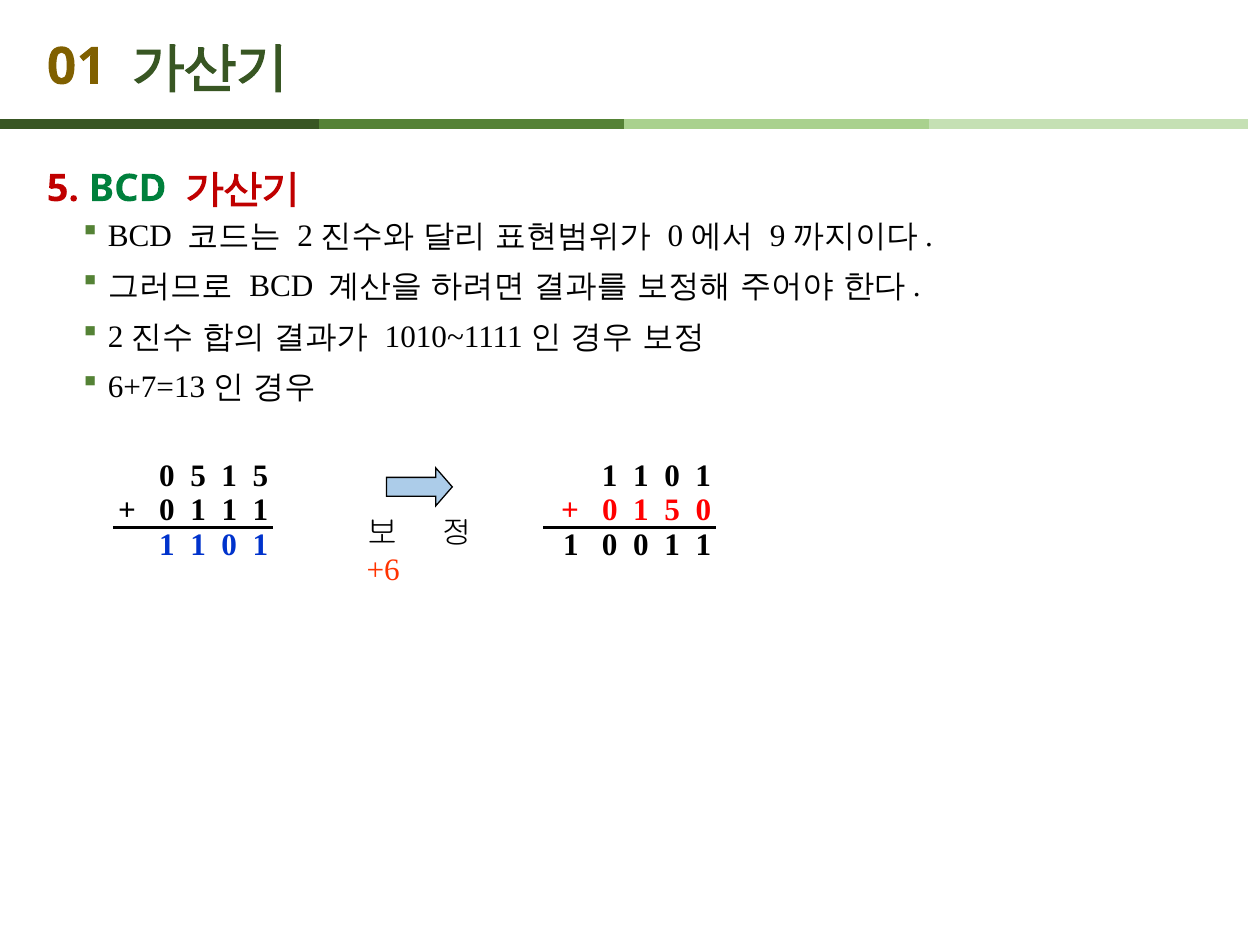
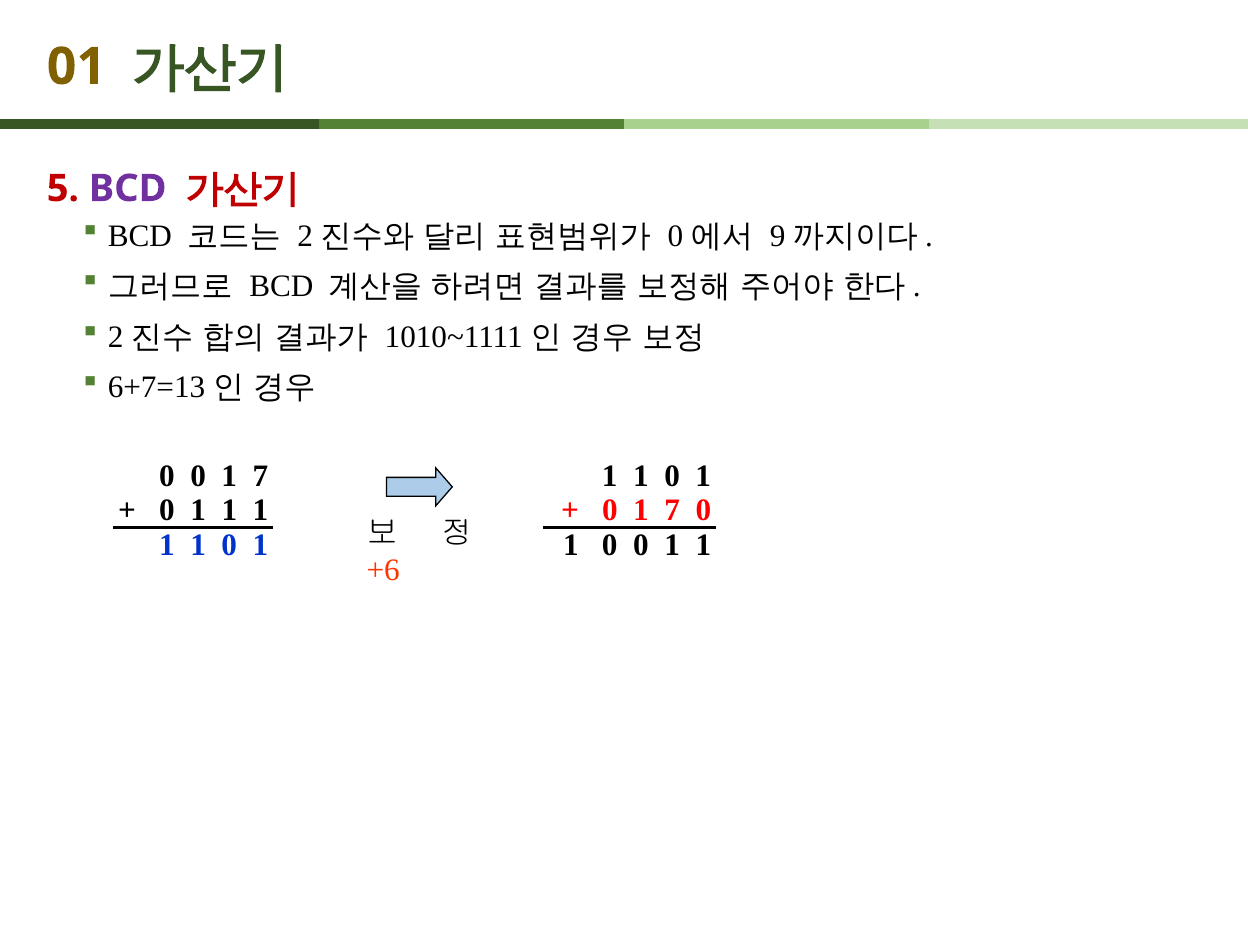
BCD colour: green -> purple (128, 188)
5: 5 -> 0 (198, 476)
5: 5 -> 7 (260, 476)
5: 5 -> 7 (672, 510)
